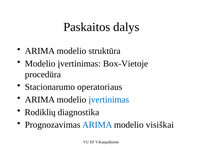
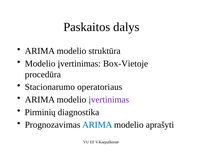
įvertinimas colour: blue -> purple (109, 100)
Rodiklių: Rodiklių -> Pirminių (40, 112)
visiškai: visiškai -> aprašyti (160, 125)
